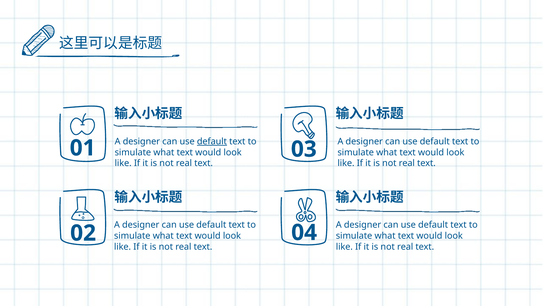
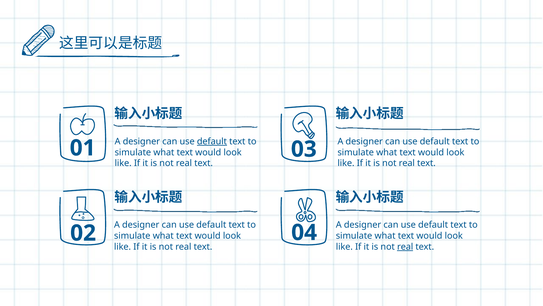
real underline: none -> present (405, 246)
